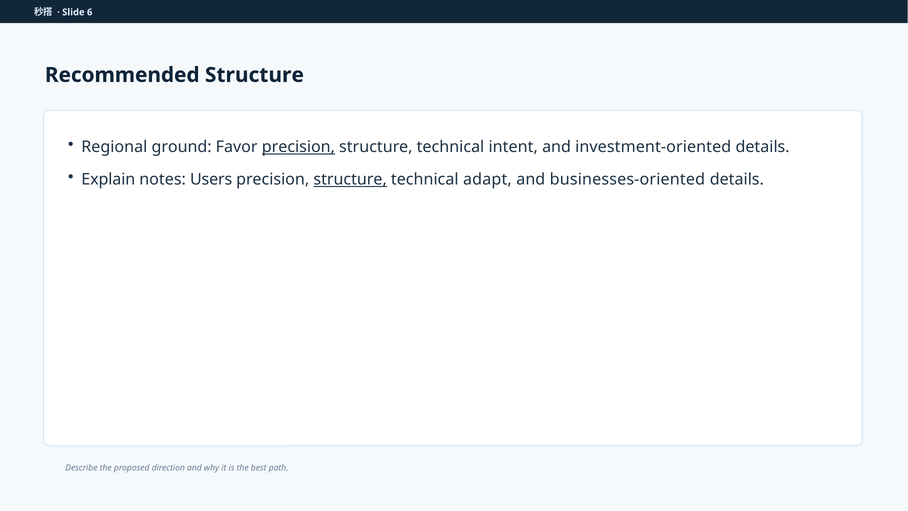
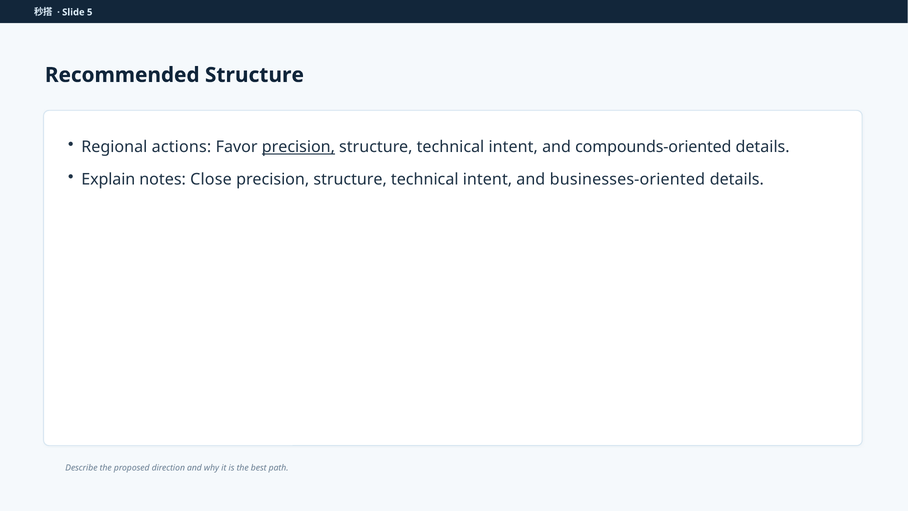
6: 6 -> 5 (90, 12)
ground: ground -> actions (181, 147)
investment-oriented: investment-oriented -> compounds-oriented (653, 147)
Users: Users -> Close (211, 179)
structure underline: present -> none (350, 179)
adapt: adapt -> intent (487, 179)
